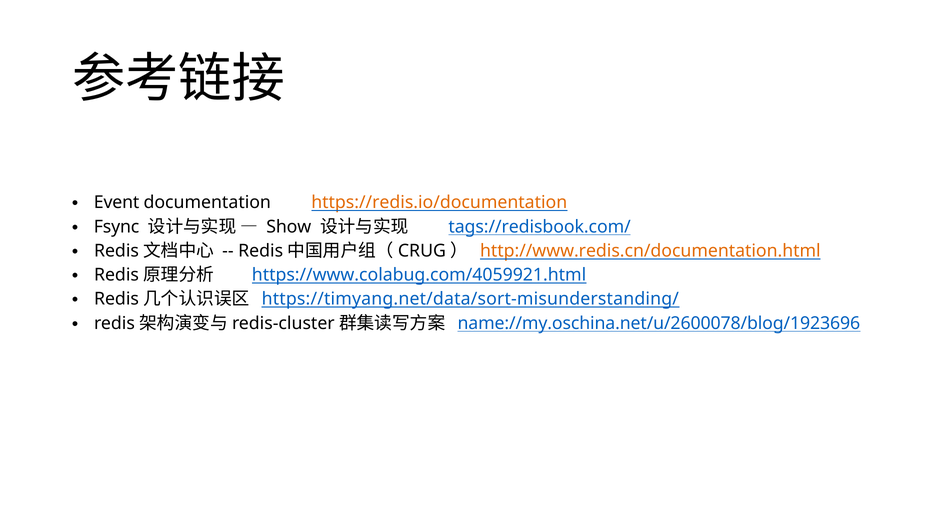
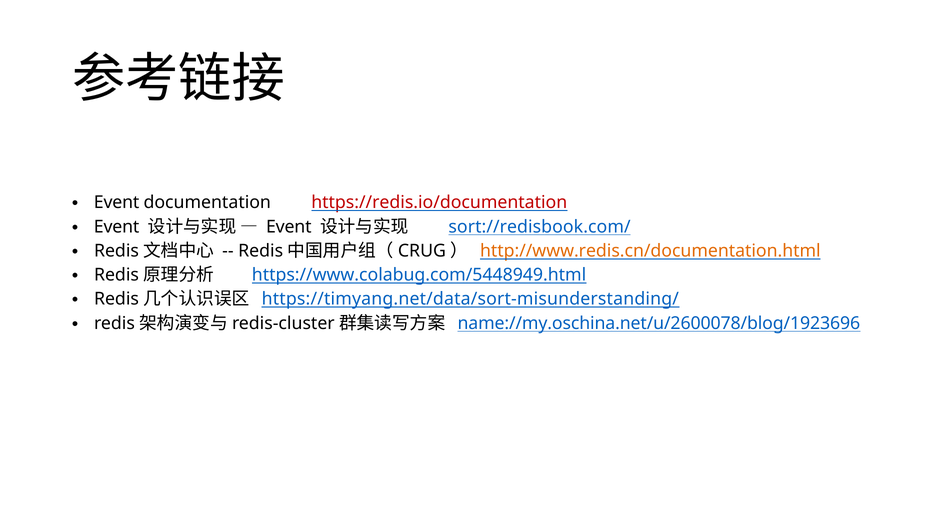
https://redis.io/documentation colour: orange -> red (439, 202)
Fsync: Fsync -> Event (117, 227)
Show: Show -> Event (289, 227)
tags://redisbook.com/: tags://redisbook.com/ -> sort://redisbook.com/ (540, 227)
https://www.colabug.com/4059921.html: https://www.colabug.com/4059921.html -> https://www.colabug.com/5448949.html (419, 275)
